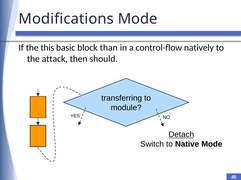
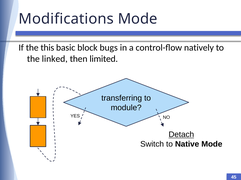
than: than -> bugs (109, 48)
attack: attack -> linked (55, 59)
should: should -> limited (104, 59)
